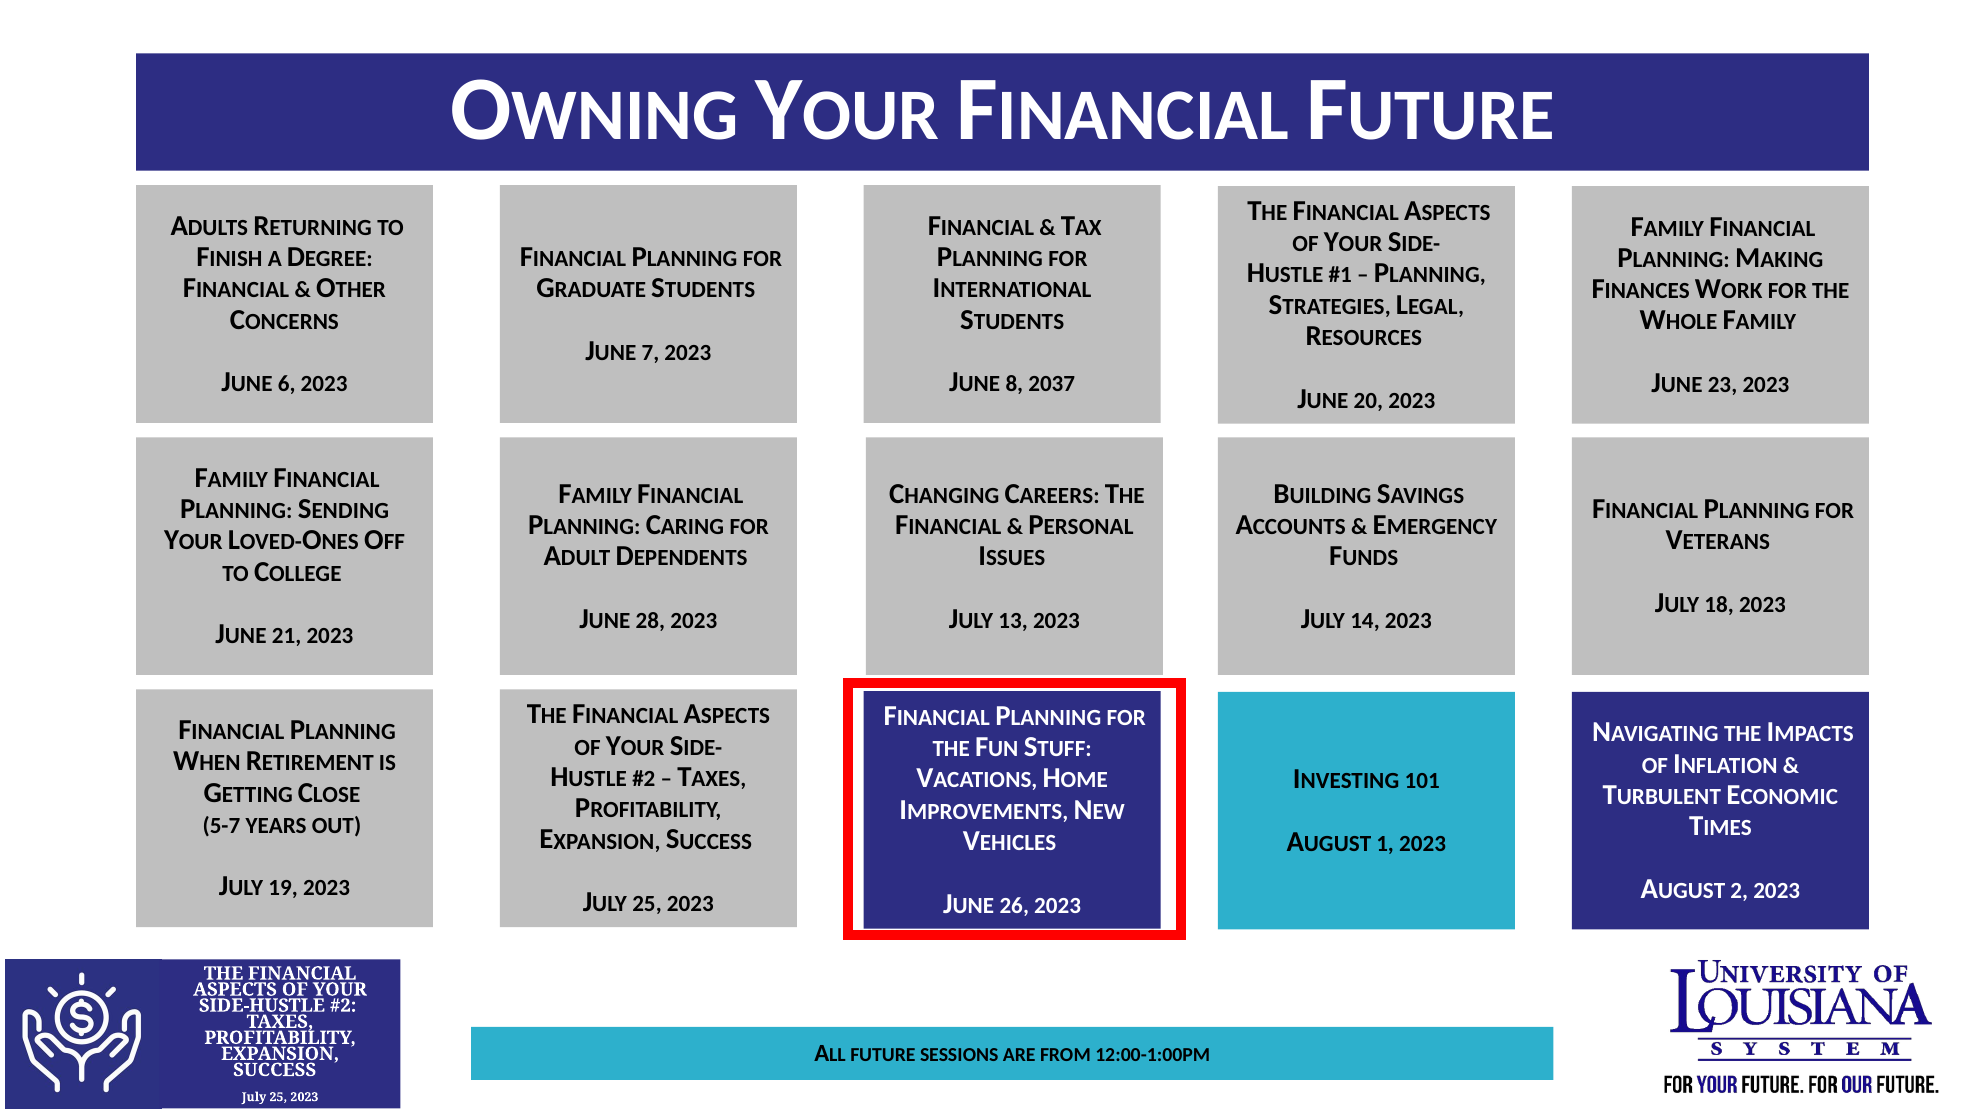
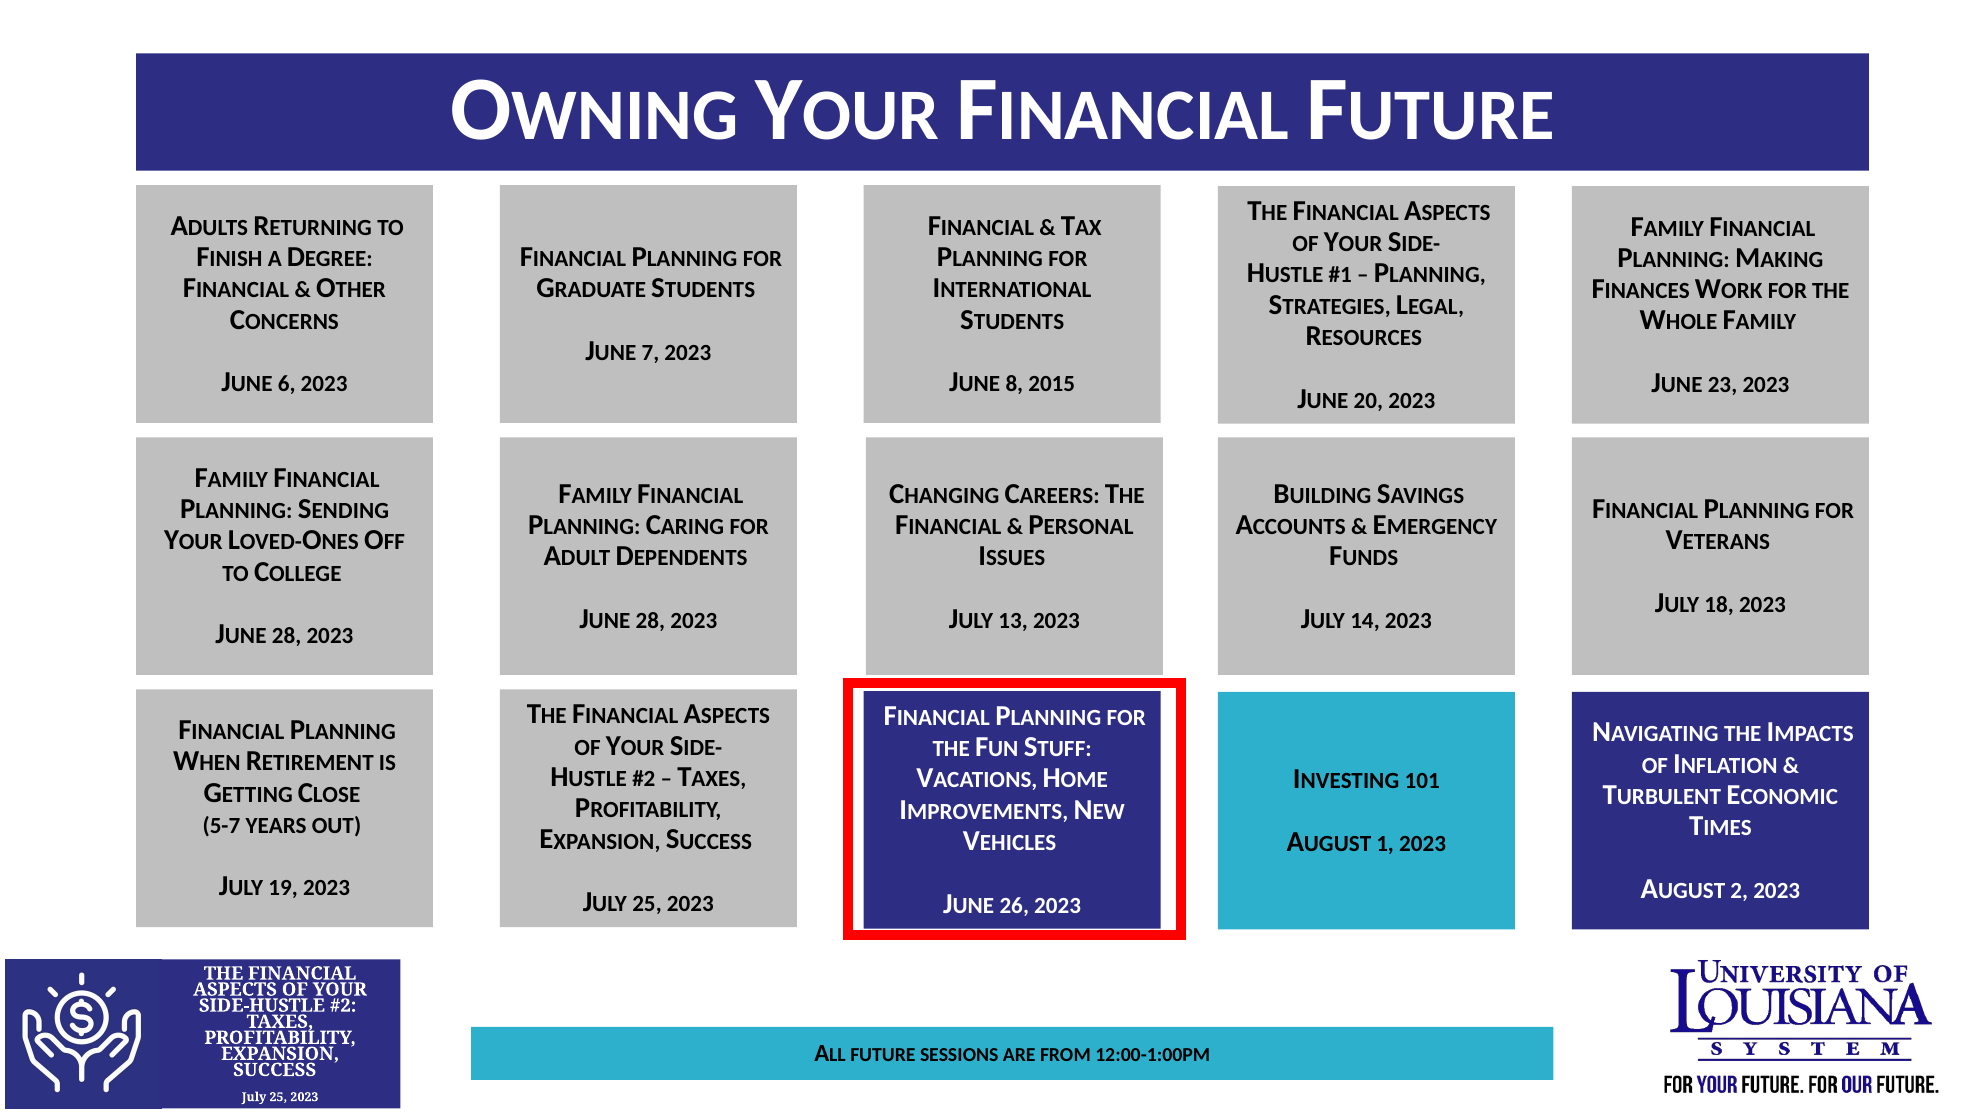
2037: 2037 -> 2015 (1052, 384)
21: 21 -> 28 (287, 636)
